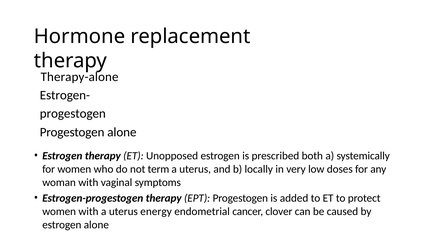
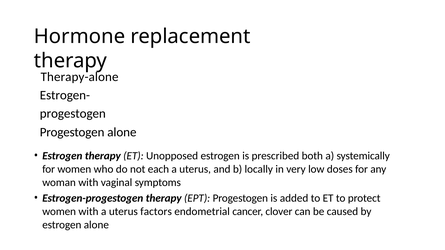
term: term -> each (158, 169)
energy: energy -> factors (156, 212)
